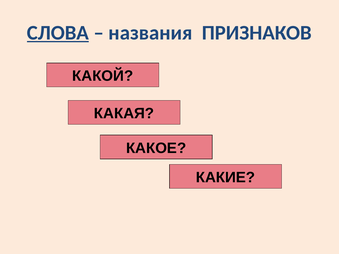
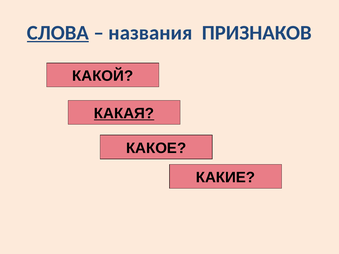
КАКАЯ underline: none -> present (124, 113)
